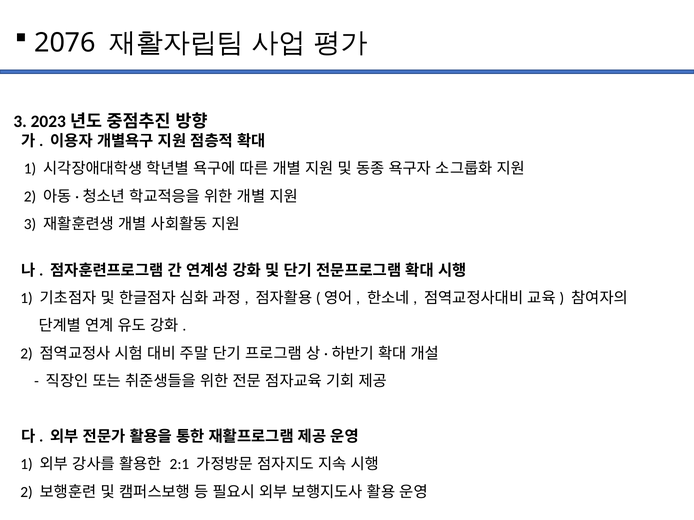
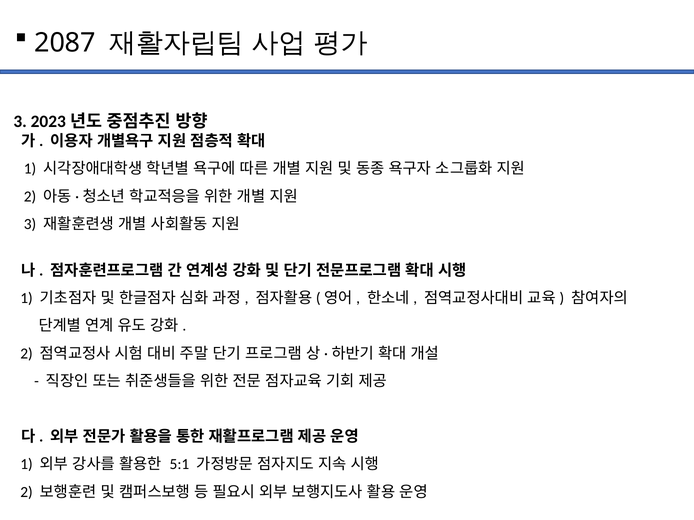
2076: 2076 -> 2087 (65, 43)
2:1: 2:1 -> 5:1 (179, 465)
